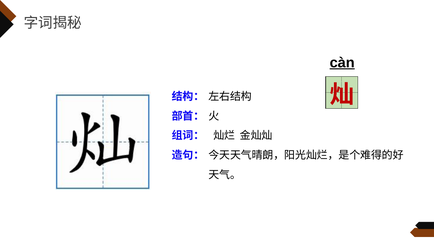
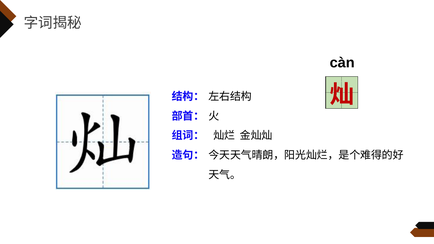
càn underline: present -> none (342, 63)
